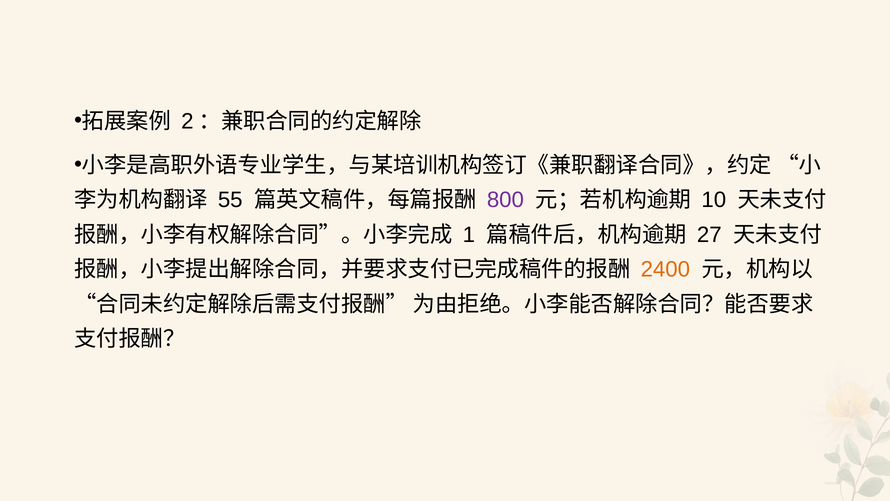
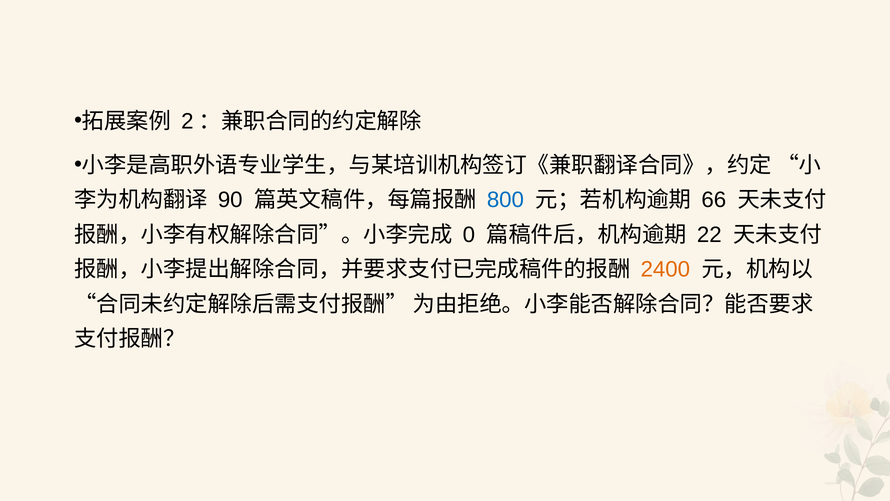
55: 55 -> 90 (230, 200)
800 colour: purple -> blue (505, 200)
10: 10 -> 66 (714, 200)
1: 1 -> 0 (469, 235)
27: 27 -> 22 (709, 235)
